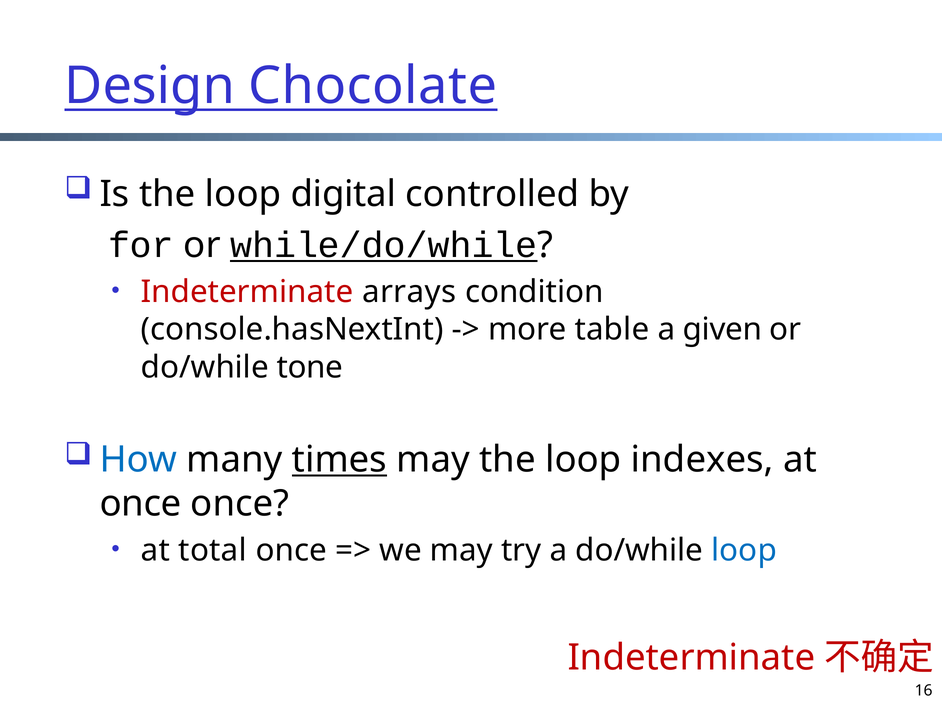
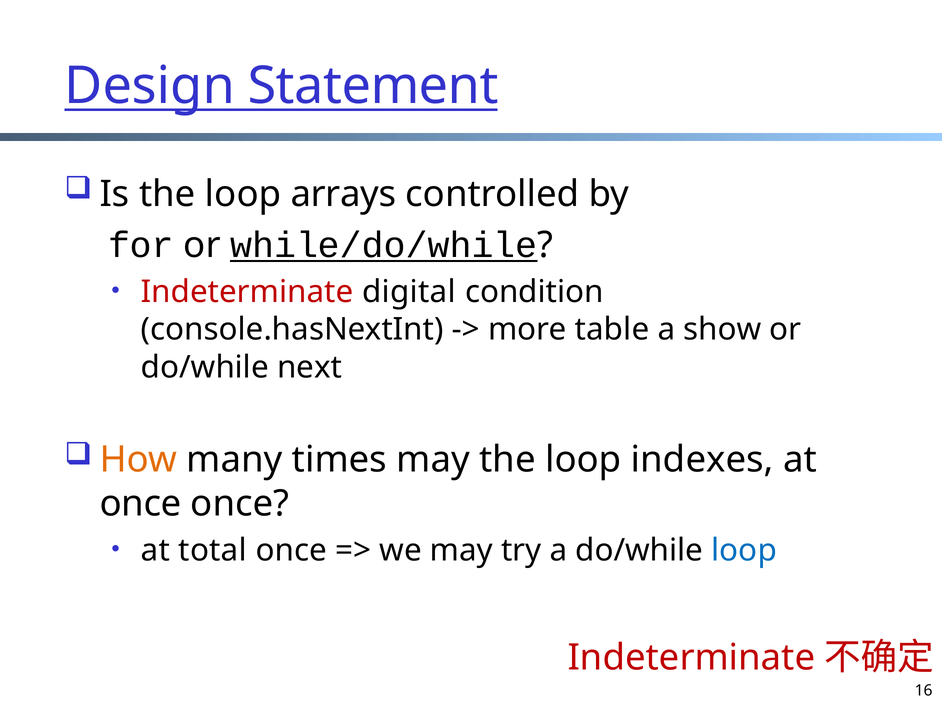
Chocolate: Chocolate -> Statement (373, 86)
digital: digital -> arrays (343, 194)
arrays: arrays -> digital (409, 292)
given: given -> show (722, 330)
tone: tone -> next (310, 368)
How colour: blue -> orange (138, 460)
times underline: present -> none (339, 460)
